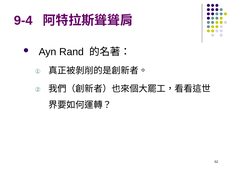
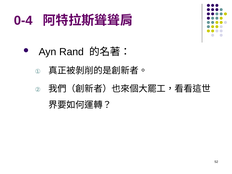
9-4: 9-4 -> 0-4 (23, 21)
